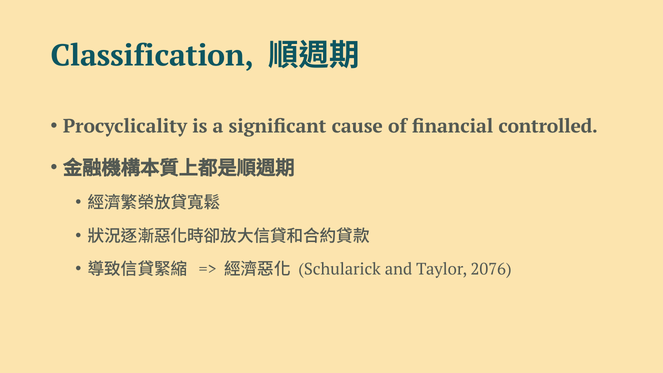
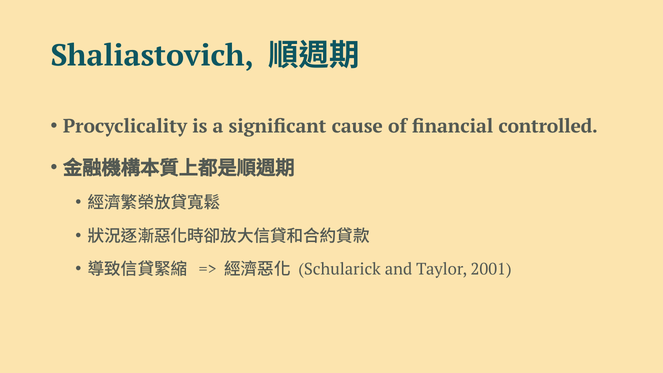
Classification: Classification -> Shaliastovich (152, 56)
2076: 2076 -> 2001 (491, 269)
